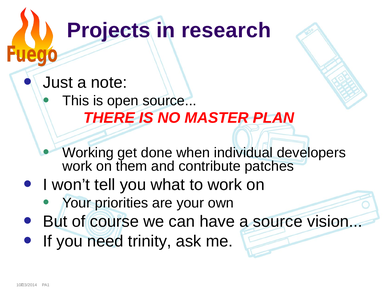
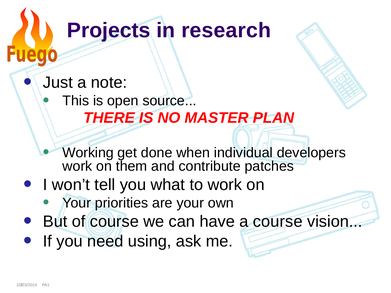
a source: source -> course (278, 222)
trinity: trinity -> using (150, 241)
